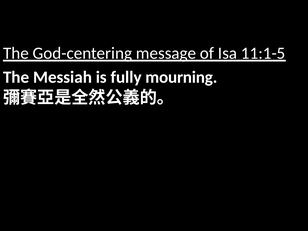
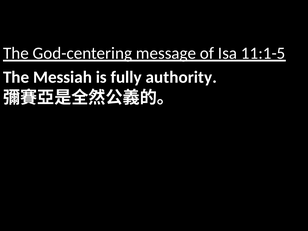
mourning: mourning -> authority (181, 77)
